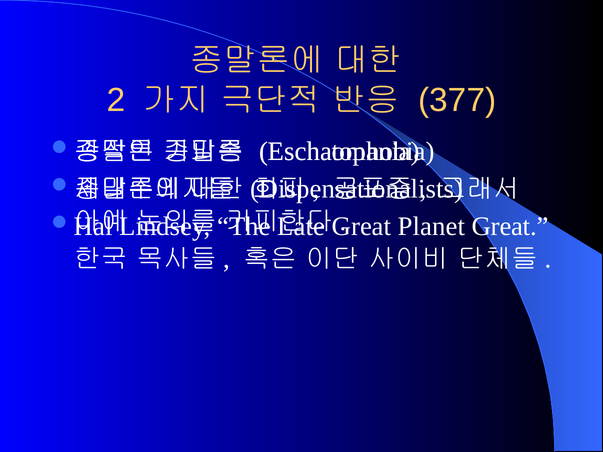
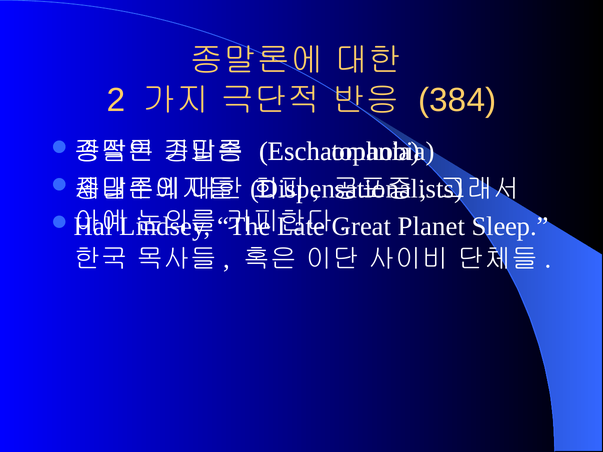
377: 377 -> 384 (457, 100)
Planet Great: Great -> Sleep (510, 227)
